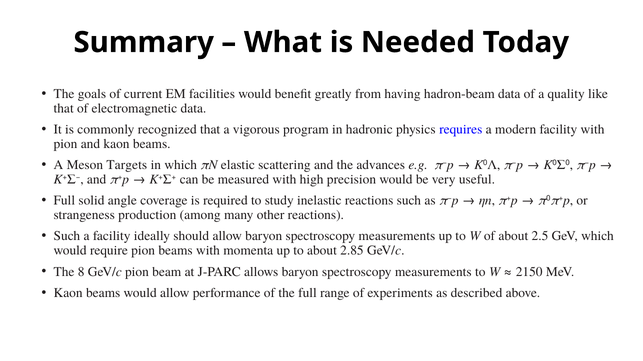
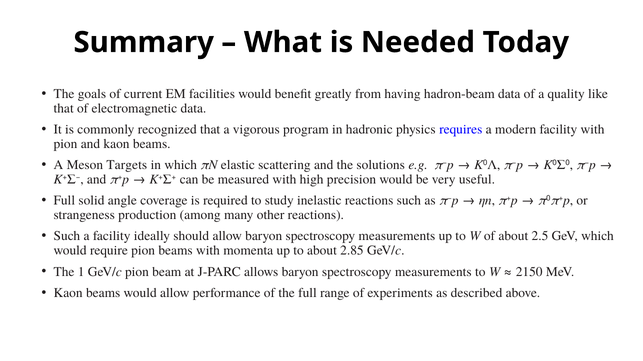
advances: advances -> solutions (381, 165)
8: 8 -> 1 (81, 272)
